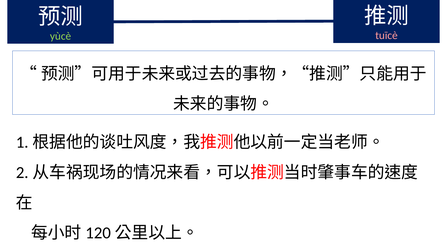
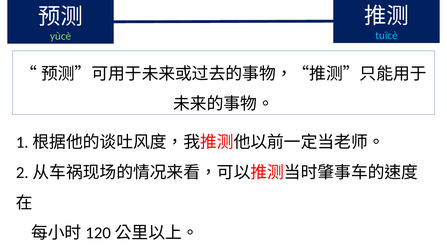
tuīcè colour: pink -> light blue (386, 35)
